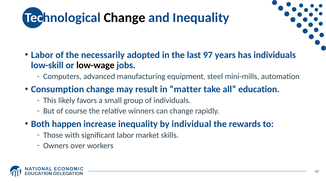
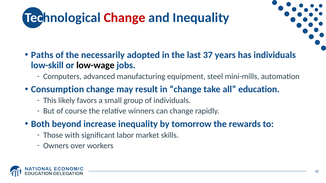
Change colour: black -> red (125, 18)
Labor: Labor -> Paths (42, 55)
97: 97 -> 37 (208, 55)
in matter: matter -> change (186, 90)
happen: happen -> beyond (67, 124)
individual: individual -> tomorrow (192, 124)
